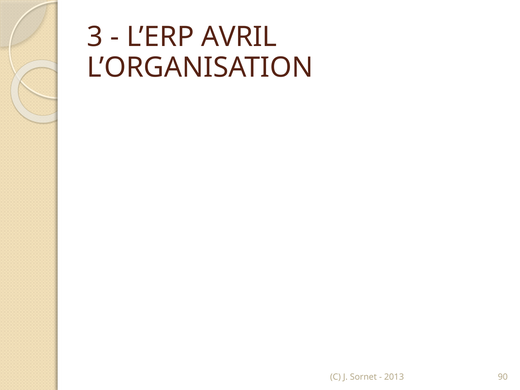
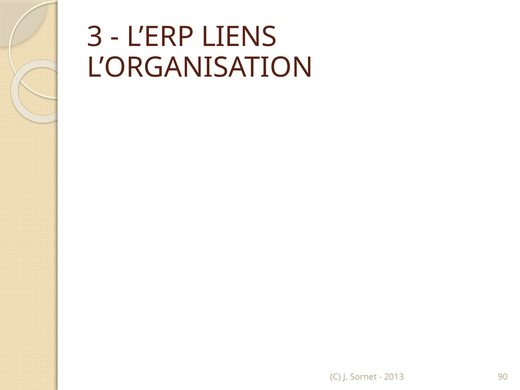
AVRIL: AVRIL -> LIENS (239, 37)
